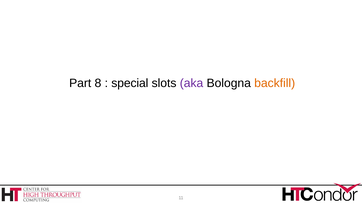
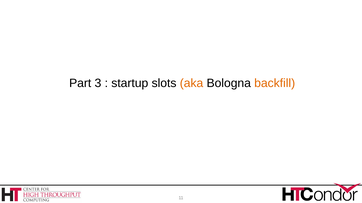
8: 8 -> 3 (98, 83)
special: special -> startup (130, 83)
aka colour: purple -> orange (192, 83)
